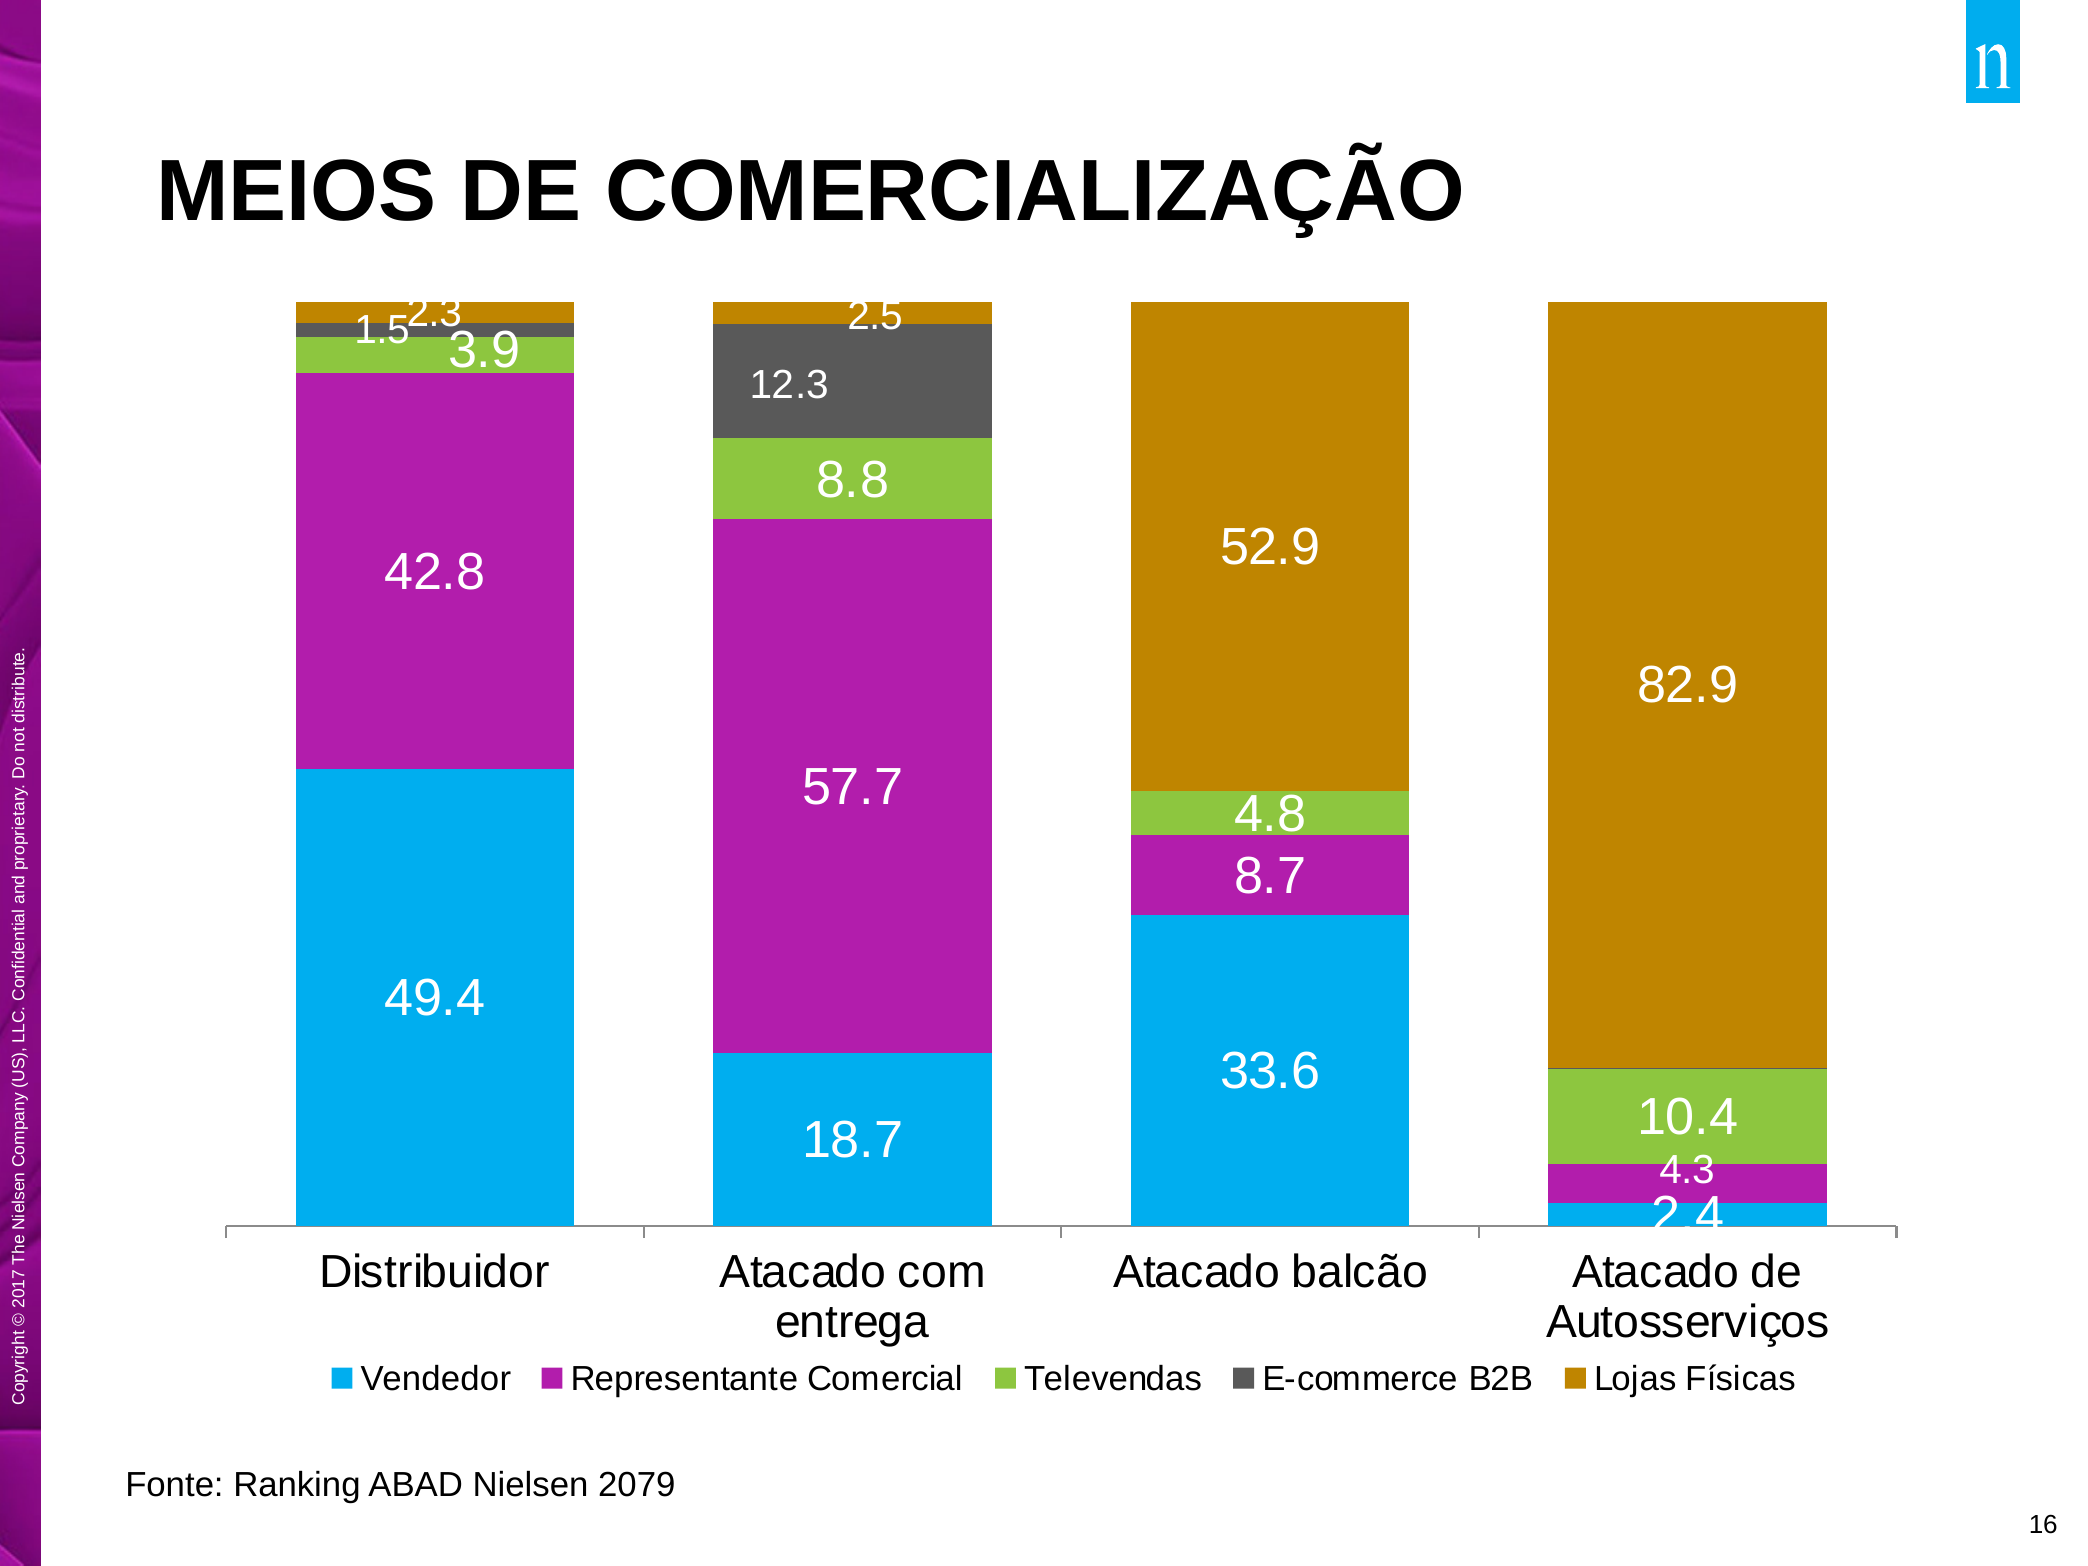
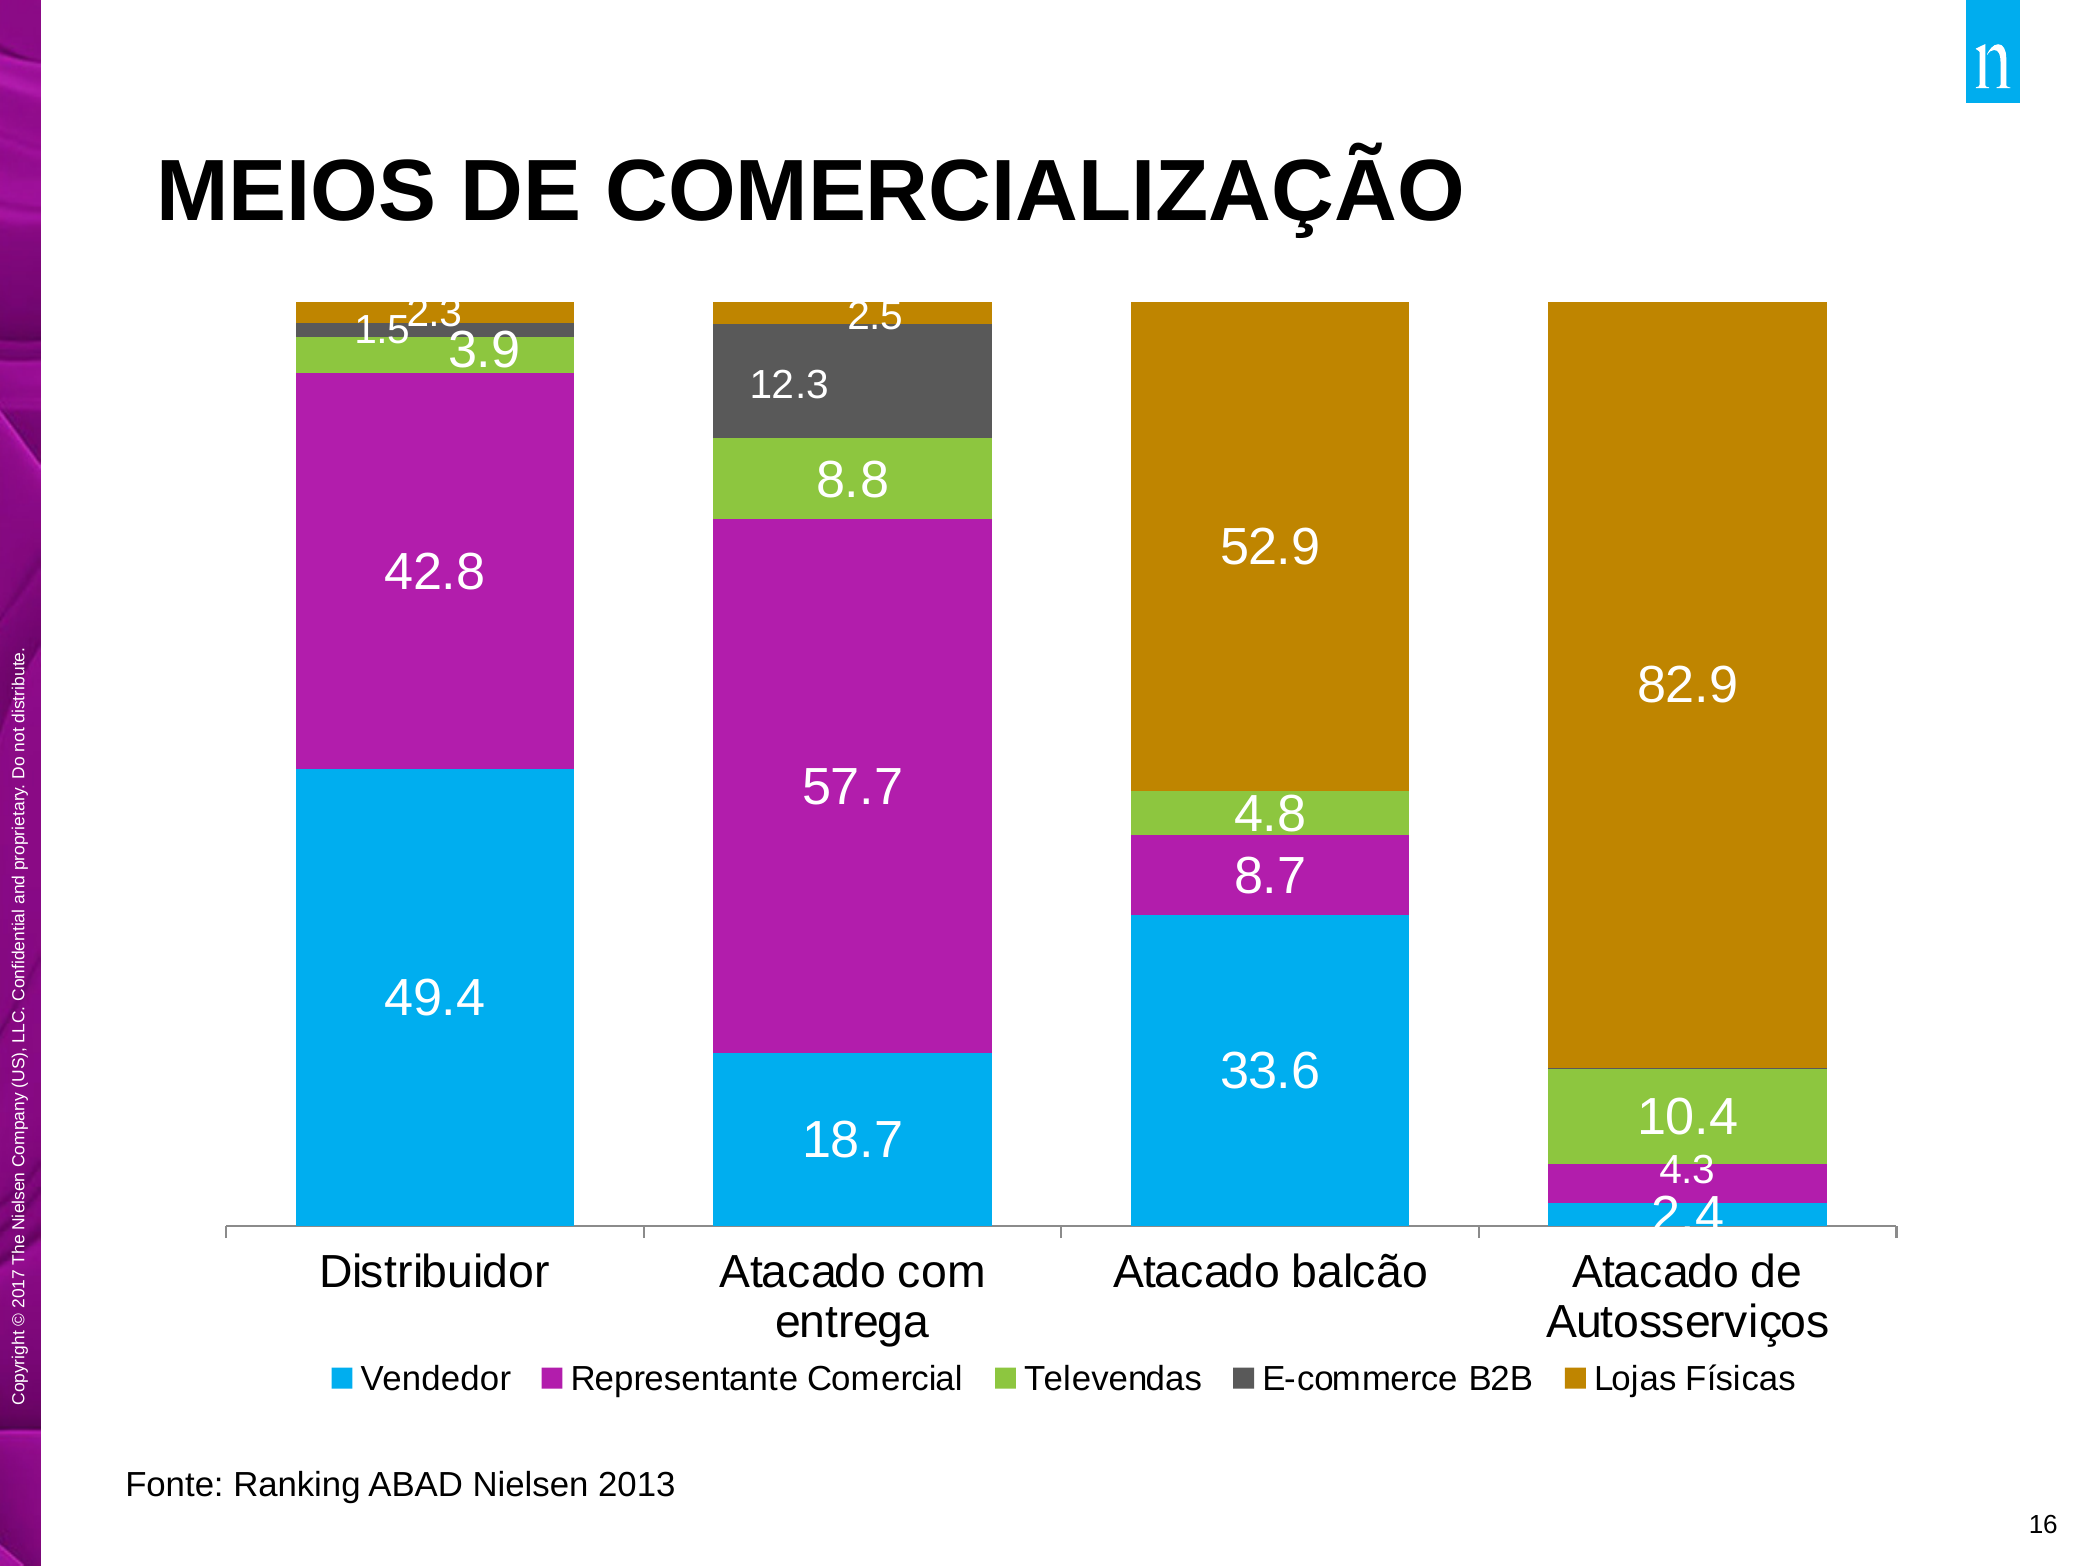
2079: 2079 -> 2013 (637, 1485)
